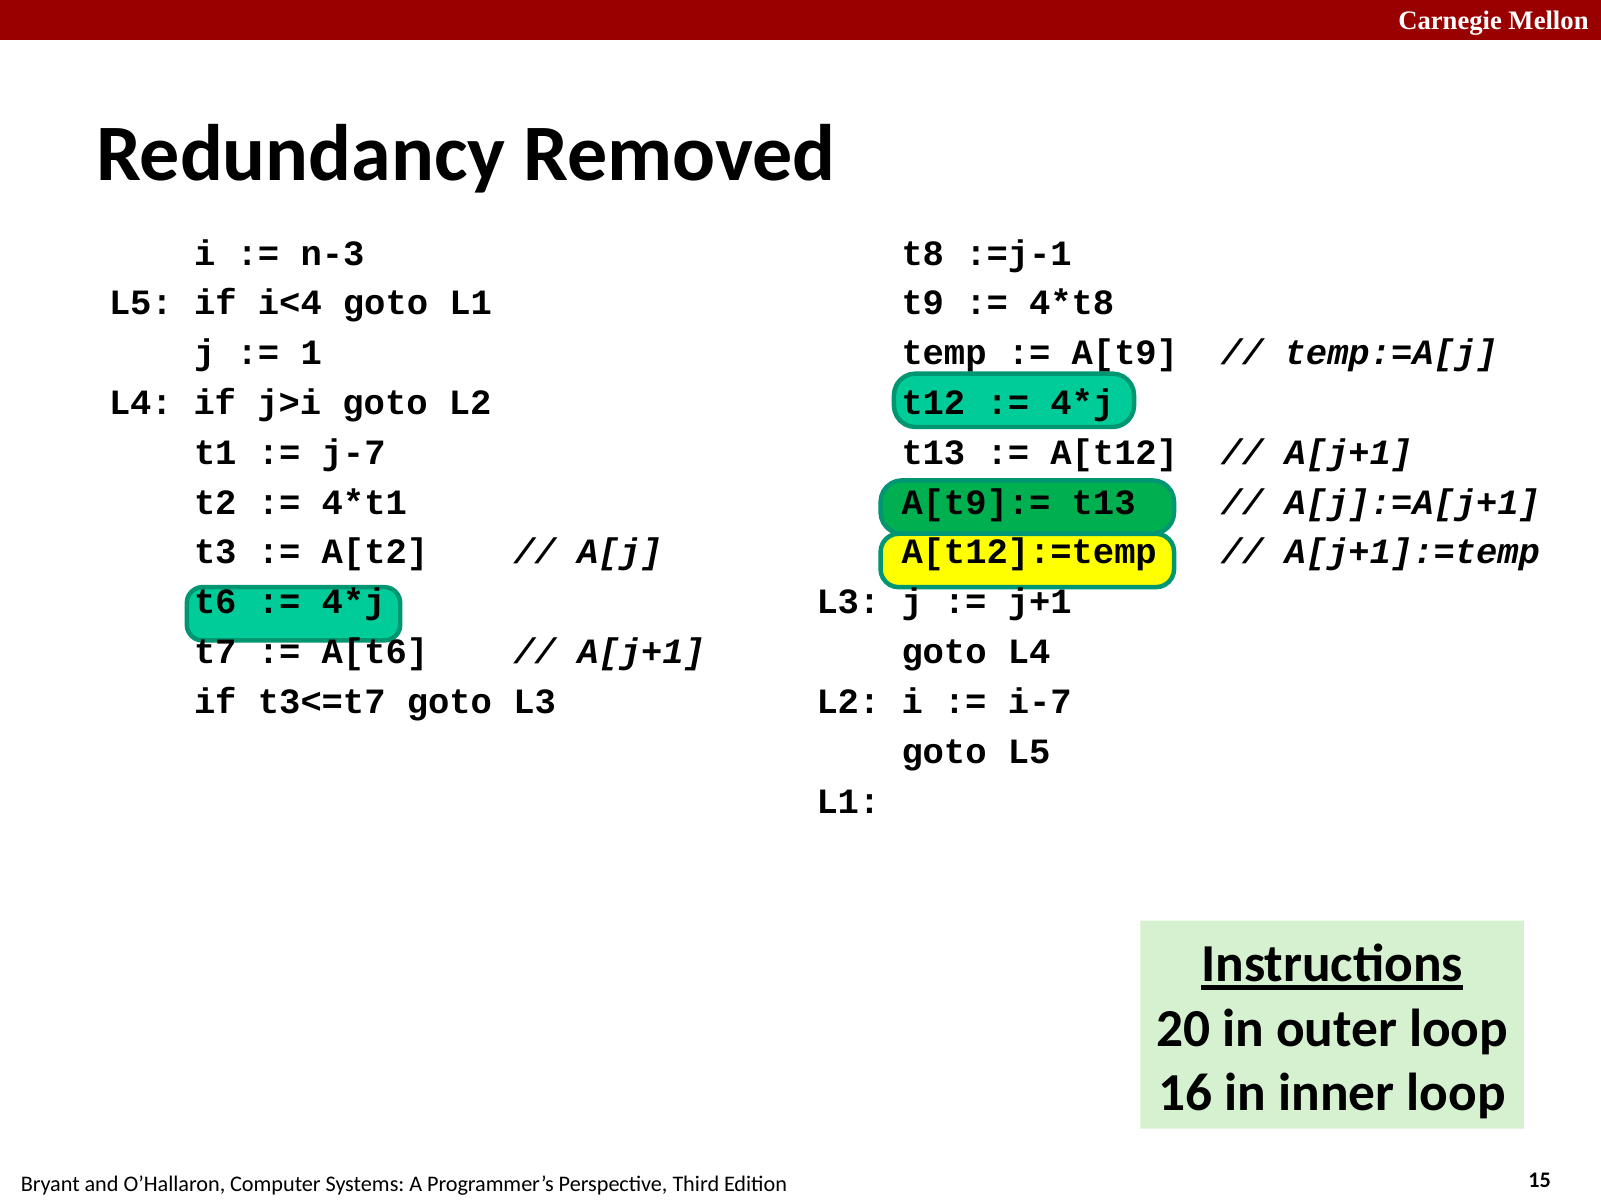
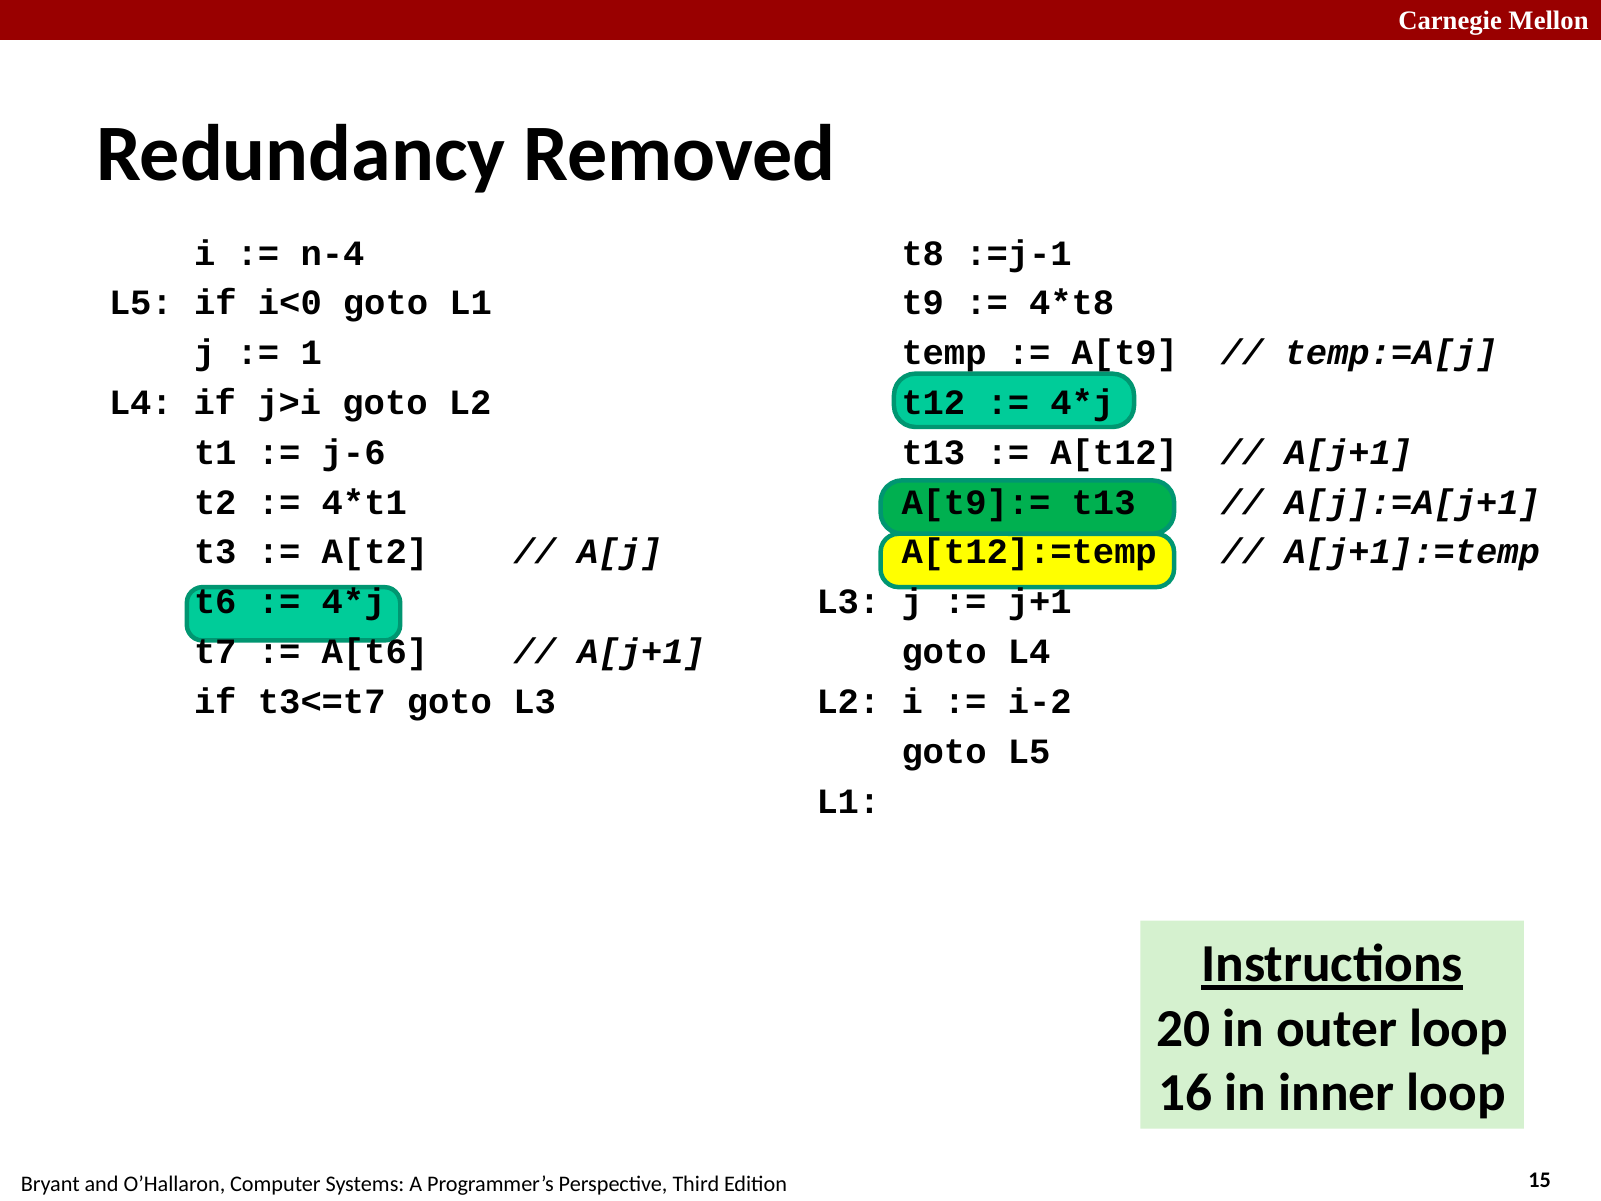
n-3: n-3 -> n-4 (332, 253)
i<4: i<4 -> i<0 (290, 303)
j-7: j-7 -> j-6 (354, 453)
i-7: i-7 -> i-2 (1040, 702)
